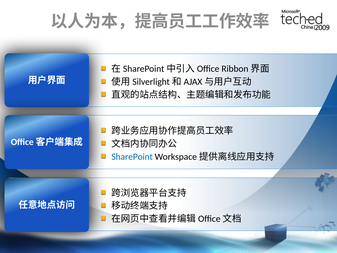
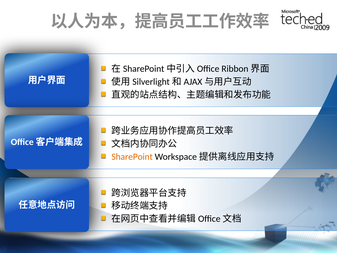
SharePoint colour: blue -> orange (132, 157)
